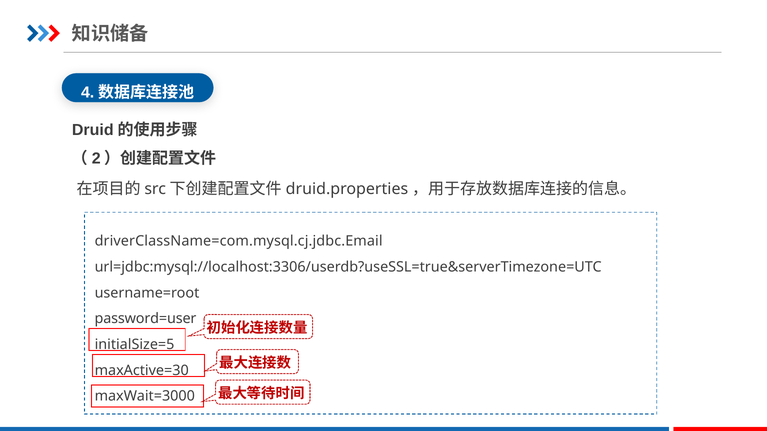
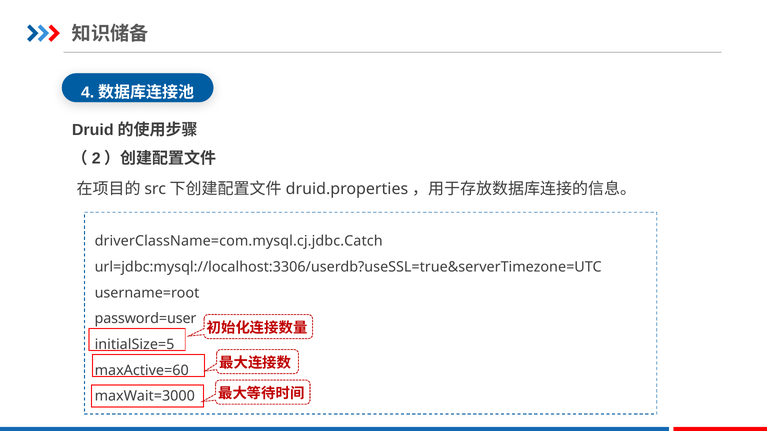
driverClassName=com.mysql.cj.jdbc.Email: driverClassName=com.mysql.cj.jdbc.Email -> driverClassName=com.mysql.cj.jdbc.Catch (239, 241)
maxActive=30: maxActive=30 -> maxActive=60 (142, 371)
